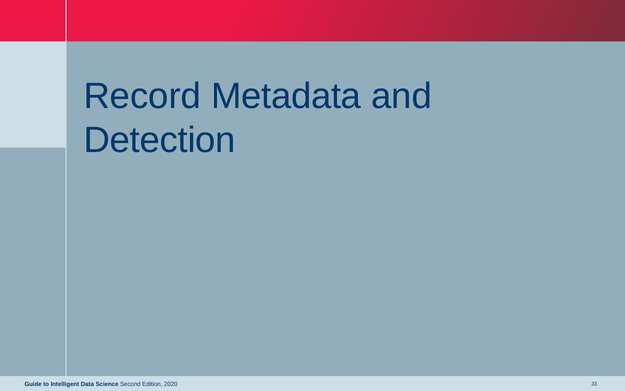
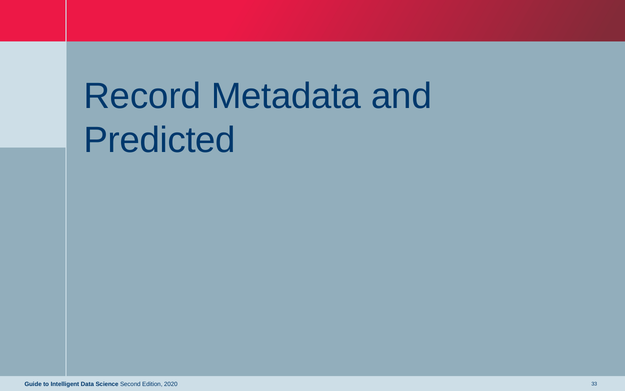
Detection: Detection -> Predicted (160, 140)
